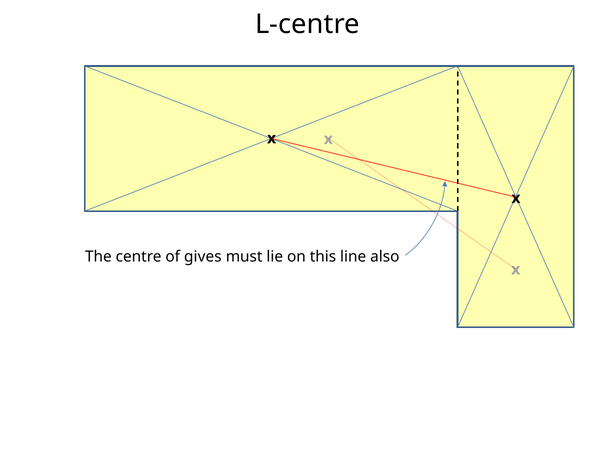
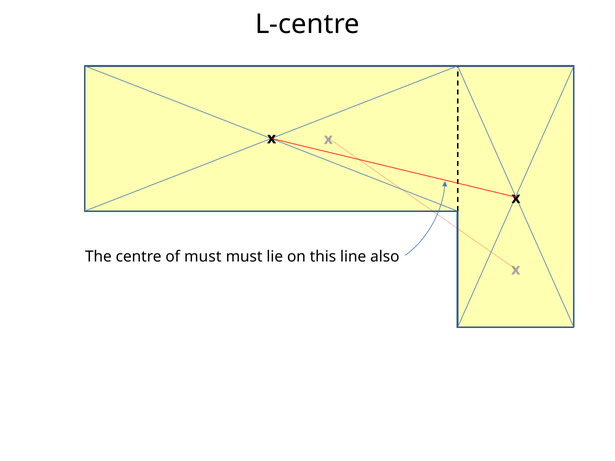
of gives: gives -> must (203, 257)
